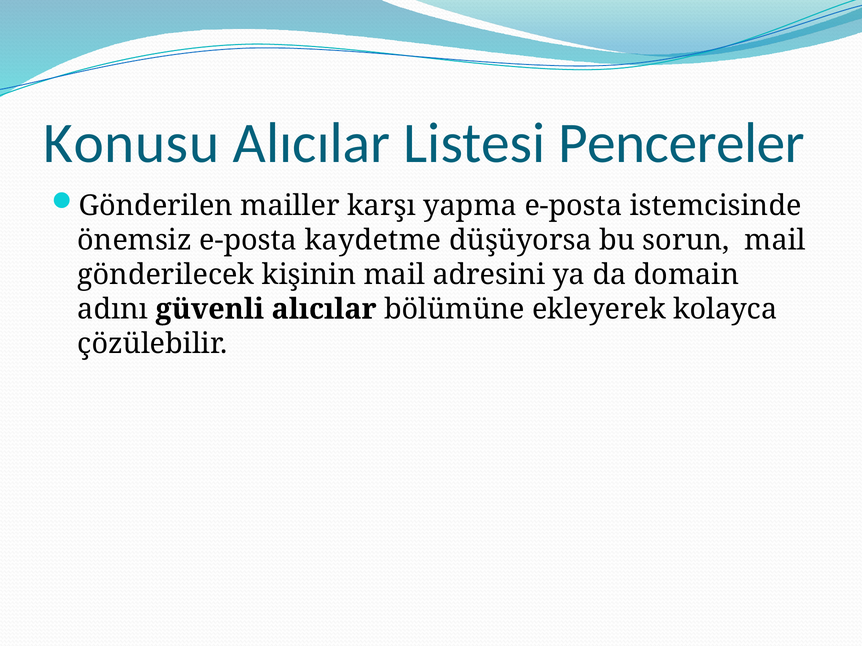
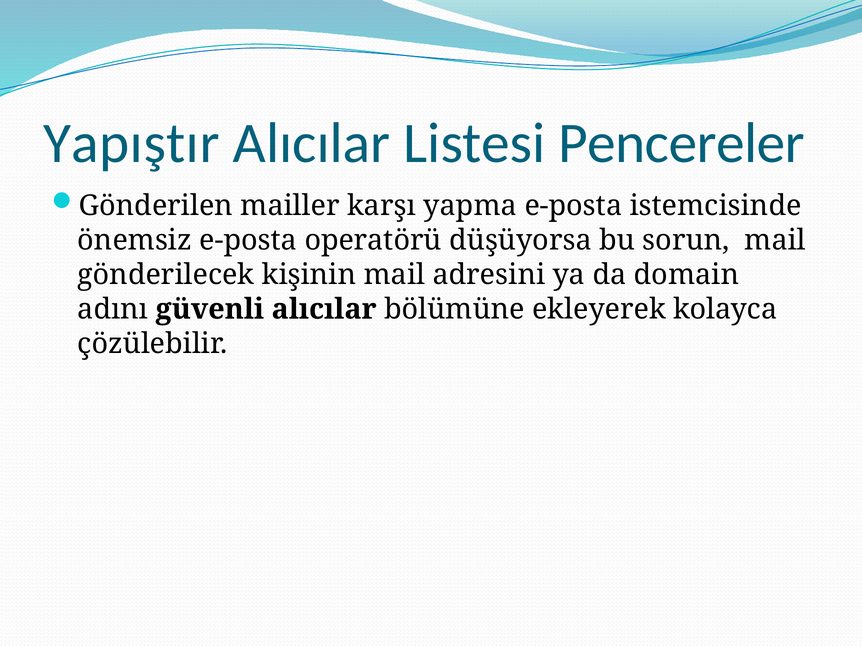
Konusu: Konusu -> Yapıştır (131, 144)
kaydetme: kaydetme -> operatörü (373, 240)
